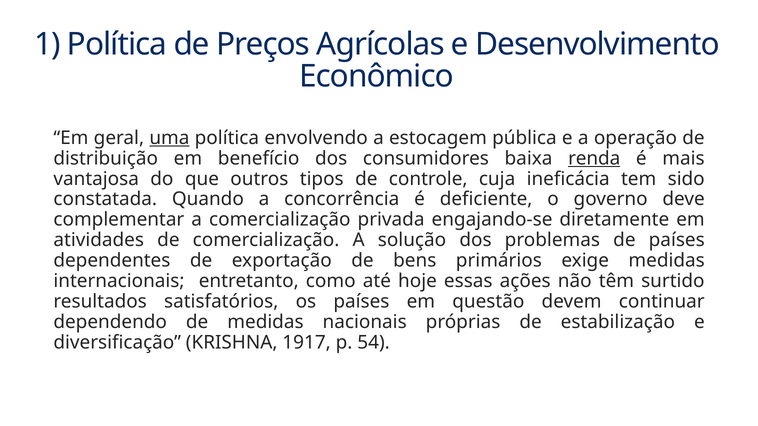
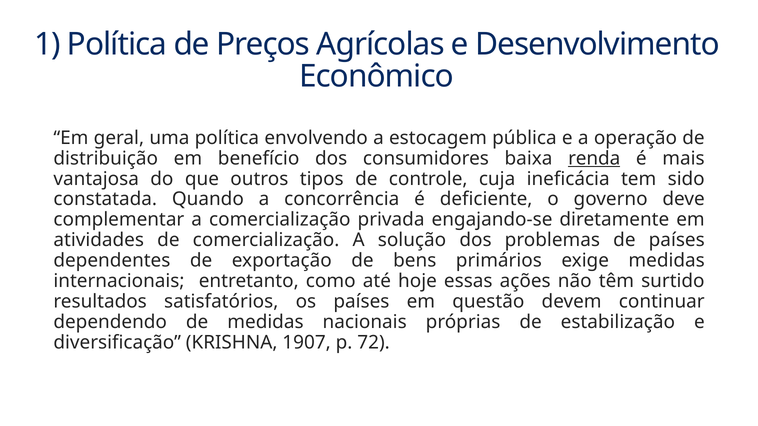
uma underline: present -> none (169, 138)
1917: 1917 -> 1907 (307, 343)
54: 54 -> 72 (374, 343)
